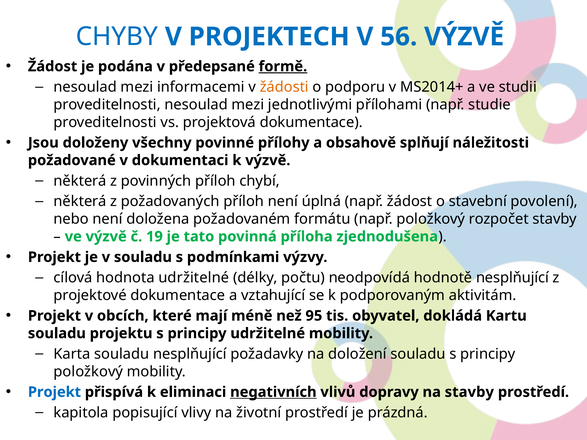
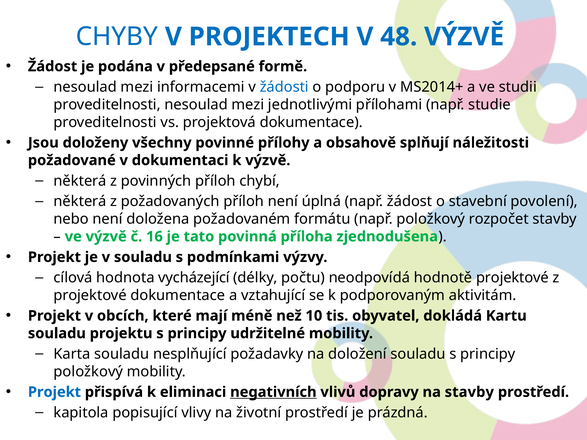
56: 56 -> 48 (399, 37)
formě underline: present -> none (283, 66)
žádosti colour: orange -> blue (284, 87)
19: 19 -> 16 (154, 237)
hodnota udržitelné: udržitelné -> vycházející (194, 278)
hodnotě nesplňující: nesplňující -> projektové (512, 278)
95: 95 -> 10 (314, 316)
